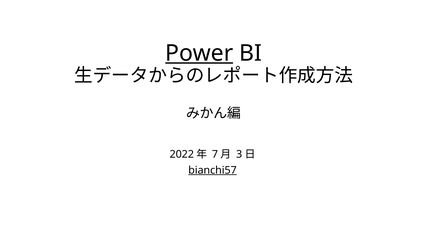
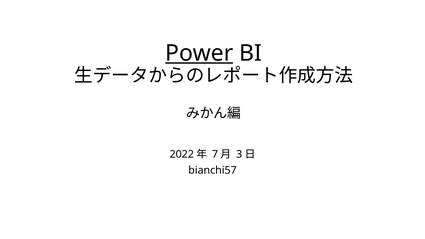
bianchi57 underline: present -> none (213, 170)
